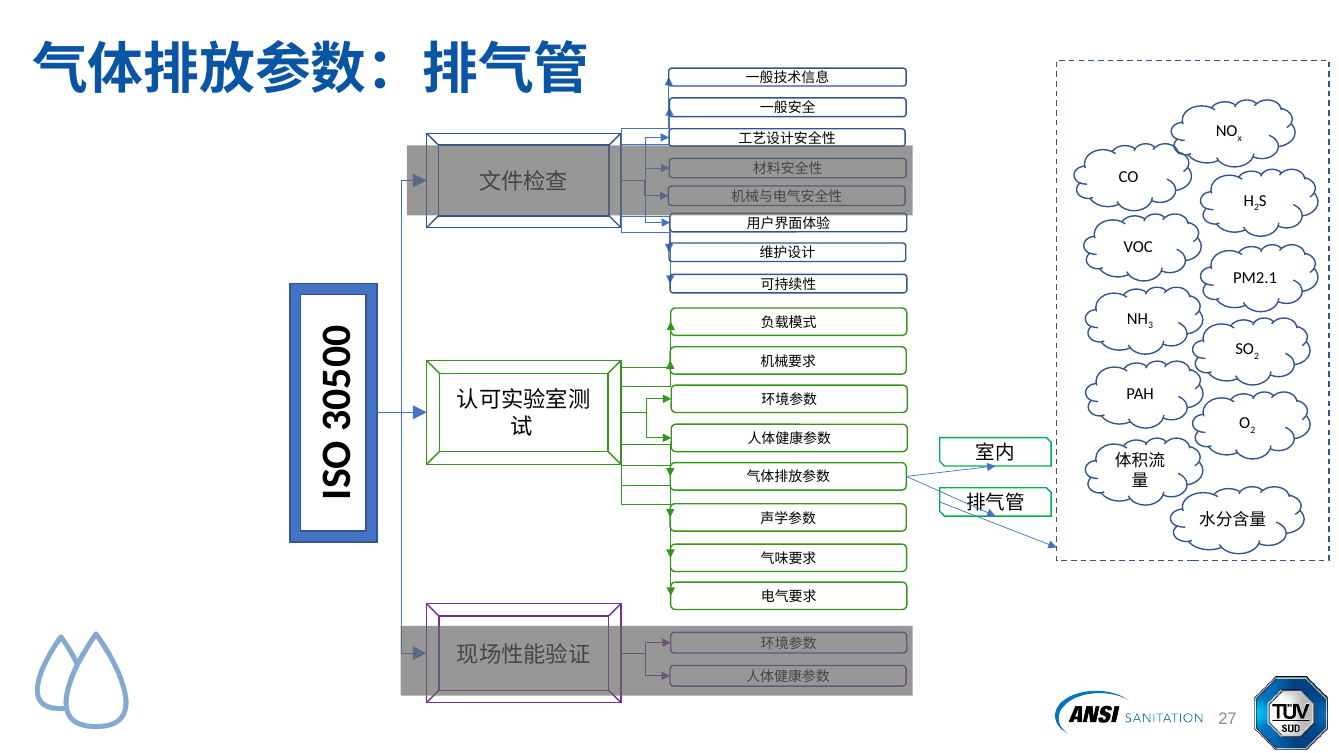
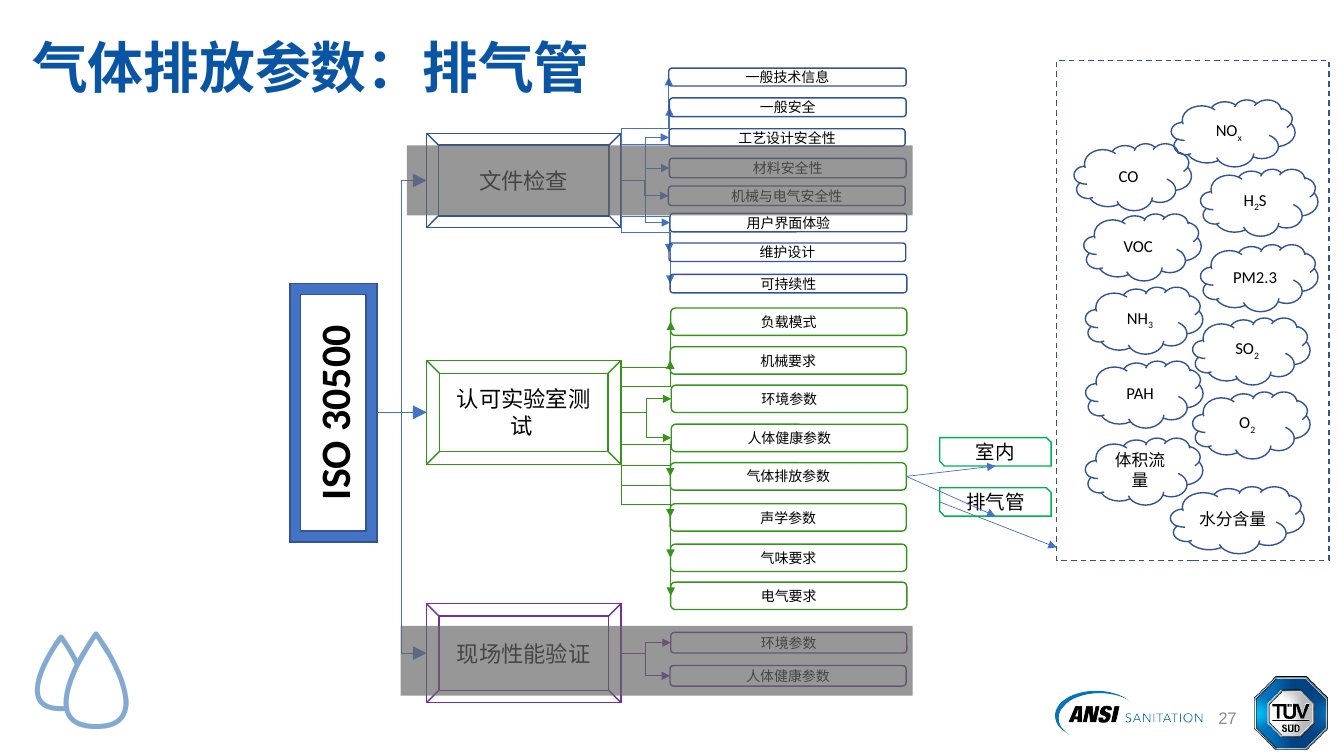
PM2.1: PM2.1 -> PM2.3 (1255, 278)
